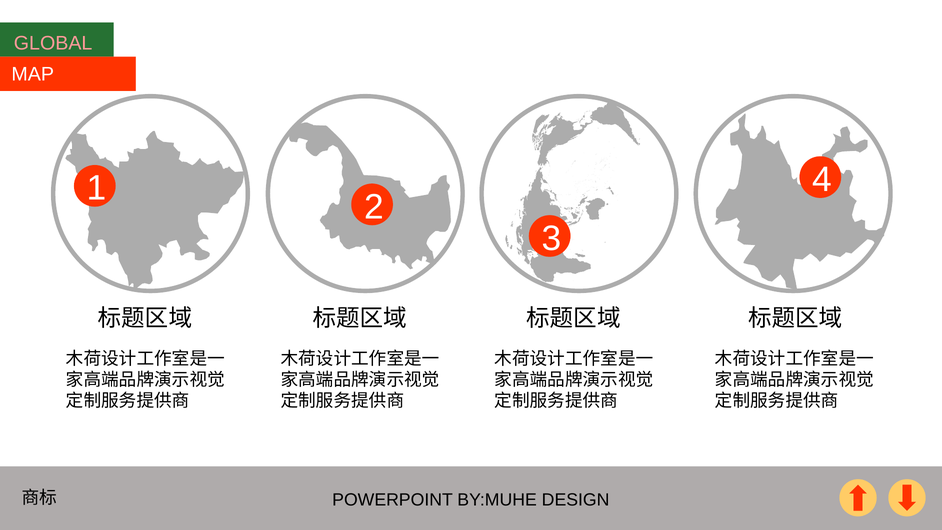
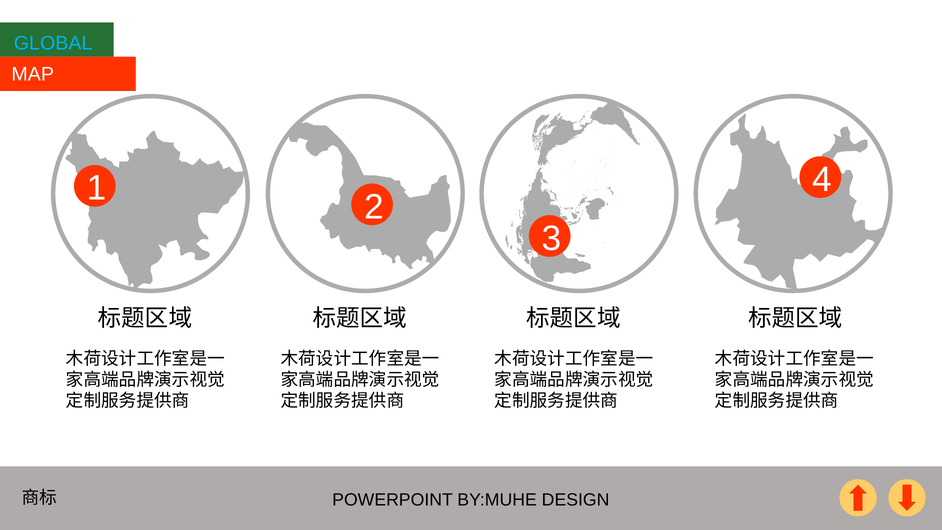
GLOBAL colour: pink -> light blue (53, 43)
